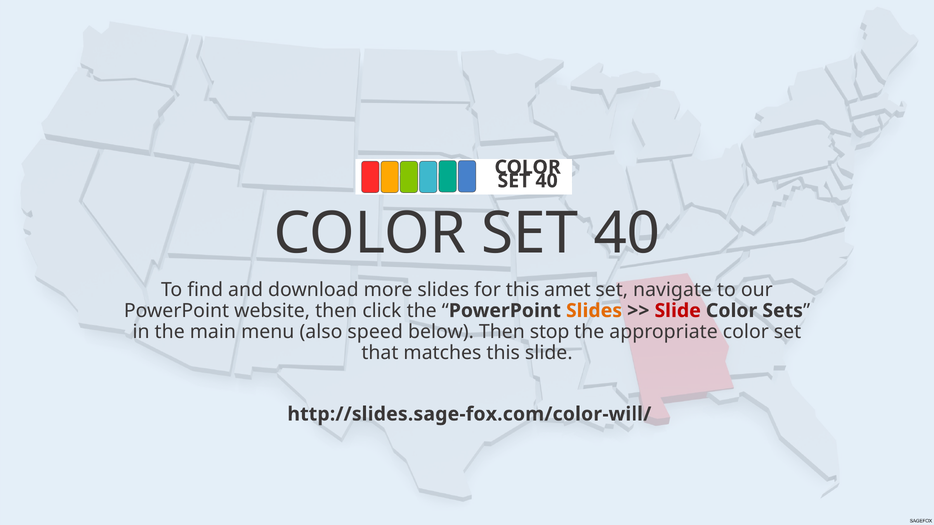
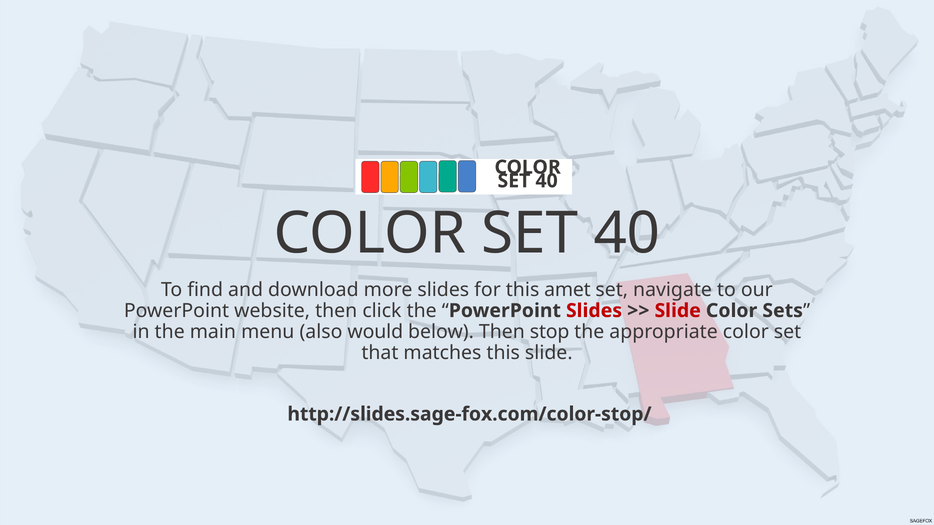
Slides colour: orange -> red (594, 311)
speed: speed -> would (375, 332)
http://slides.sage-fox.com/color-will/: http://slides.sage-fox.com/color-will/ -> http://slides.sage-fox.com/color-stop/ (469, 414)
